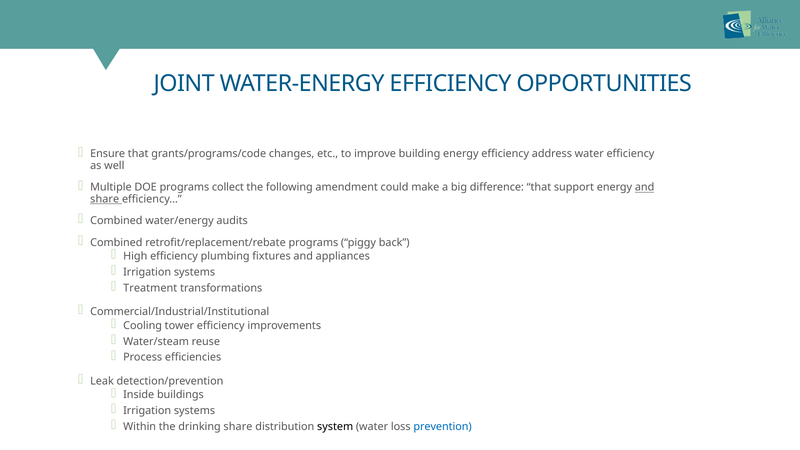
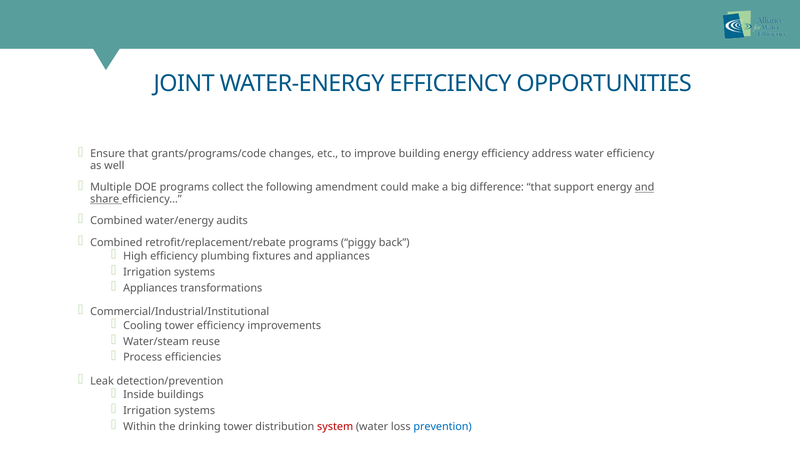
Treatment: Treatment -> Appliances (150, 288)
drinking share: share -> tower (238, 427)
system colour: black -> red (335, 427)
